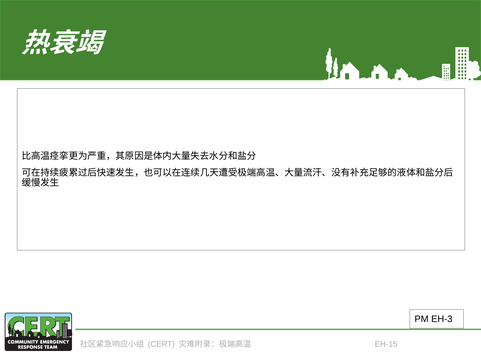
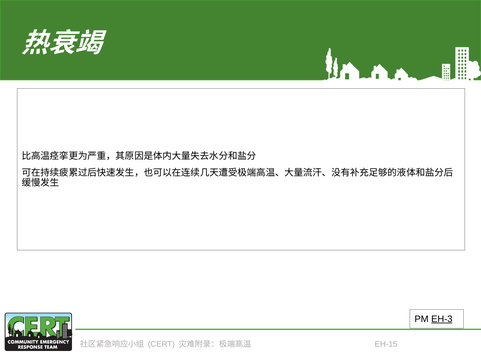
EH-3 underline: none -> present (442, 319)
